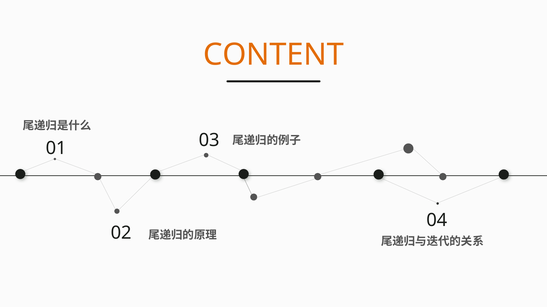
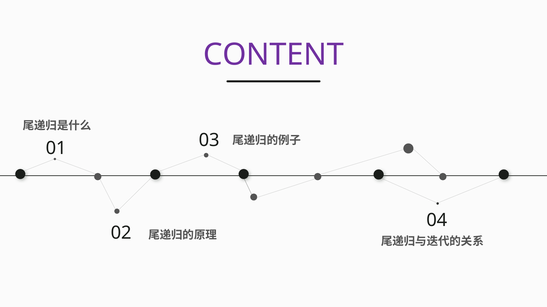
CONTENT colour: orange -> purple (274, 55)
